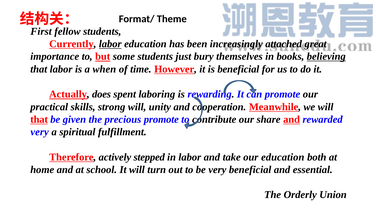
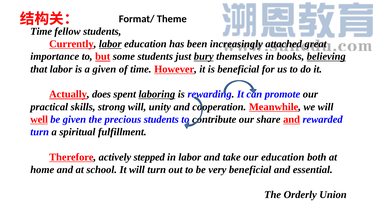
First: First -> Time (41, 31)
bury underline: none -> present (204, 56)
a when: when -> given (104, 69)
laboring underline: none -> present (157, 94)
that: that -> well (39, 119)
precious promote: promote -> students (161, 119)
very: very -> turn (40, 132)
